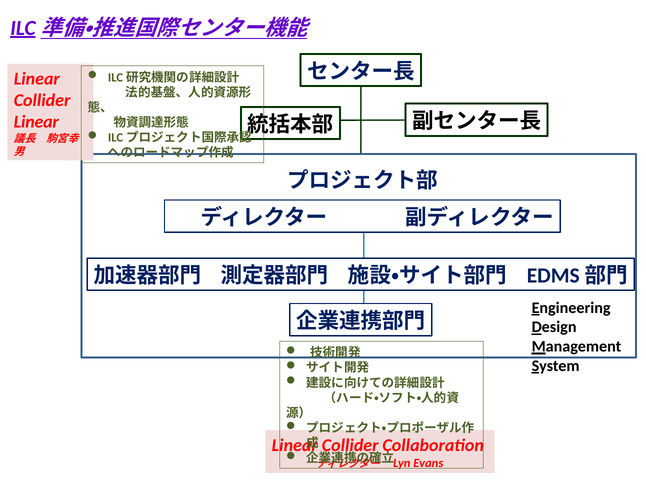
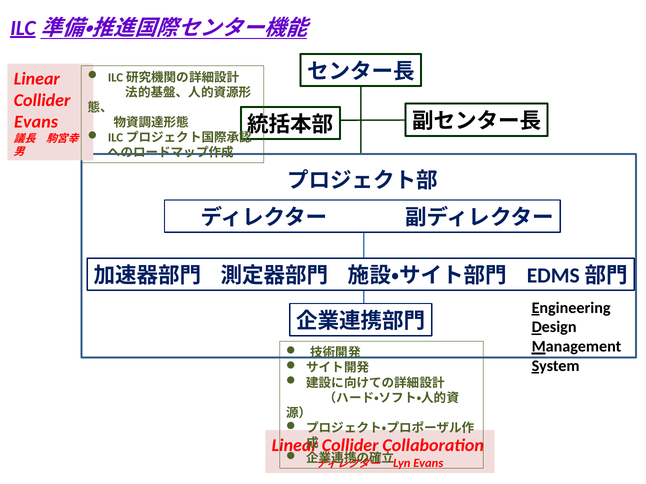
Linear: Linear -> Evans (36, 122)
